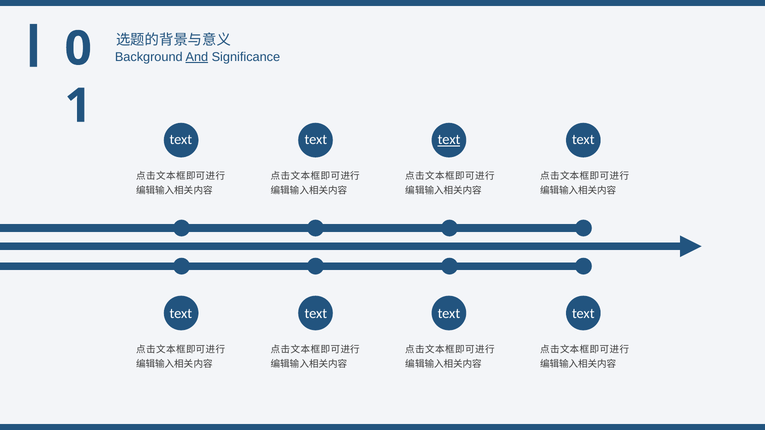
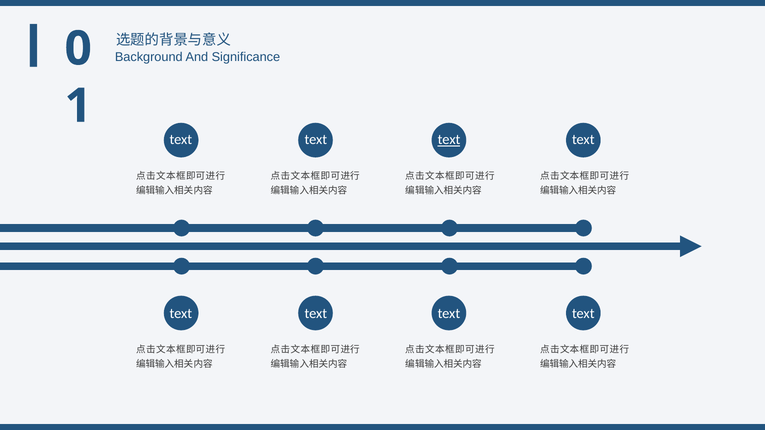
And underline: present -> none (197, 57)
